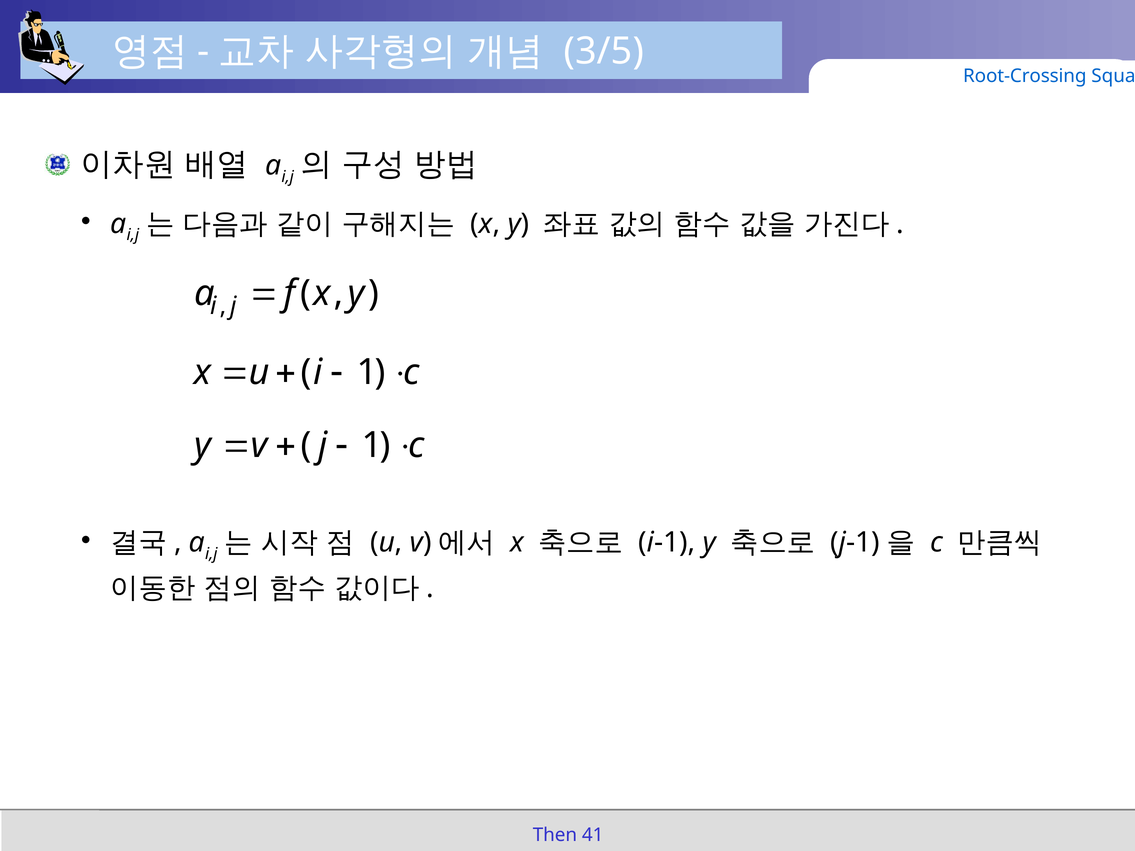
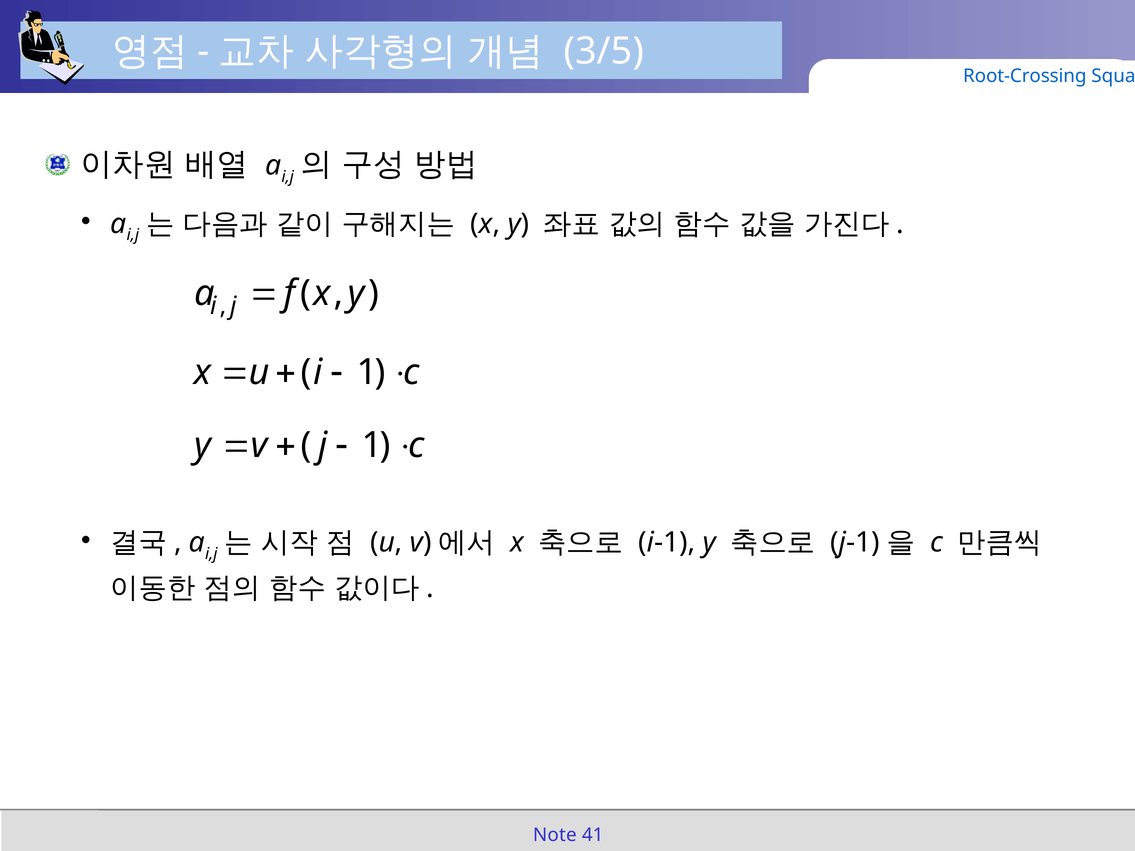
Then: Then -> Note (555, 835)
